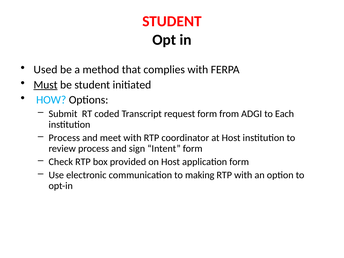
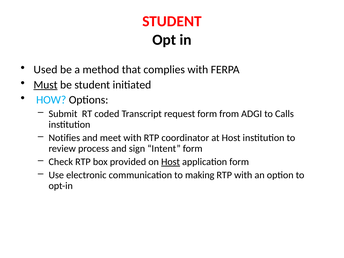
Each: Each -> Calls (284, 114)
Process: Process -> Notifies (64, 138)
Host underline: none -> present (171, 162)
